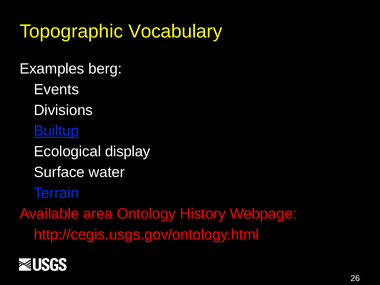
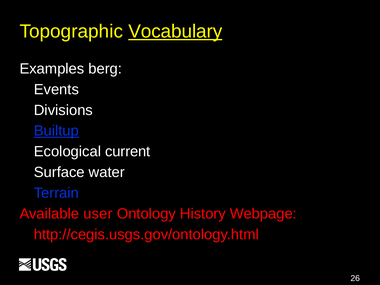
Vocabulary underline: none -> present (175, 31)
display: display -> current (128, 152)
area: area -> user (98, 214)
